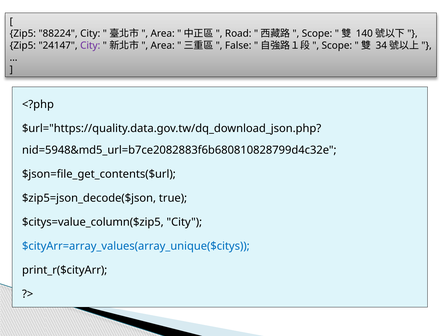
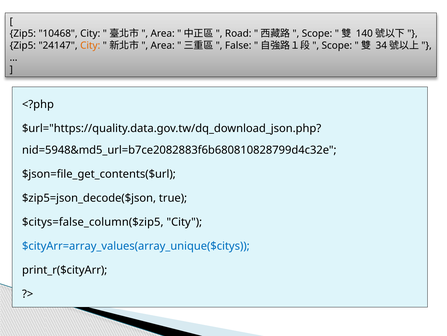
88224: 88224 -> 10468 (58, 34)
City colour: purple -> orange (90, 45)
$citys=value_column($zip5: $citys=value_column($zip5 -> $citys=false_column($zip5 (93, 222)
